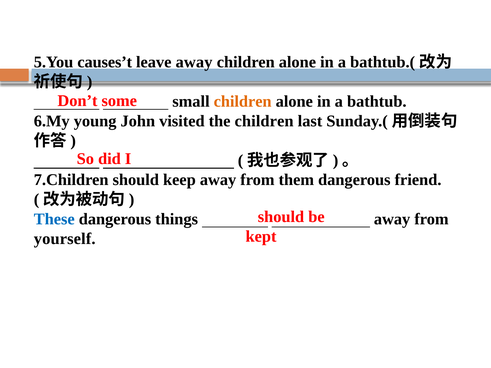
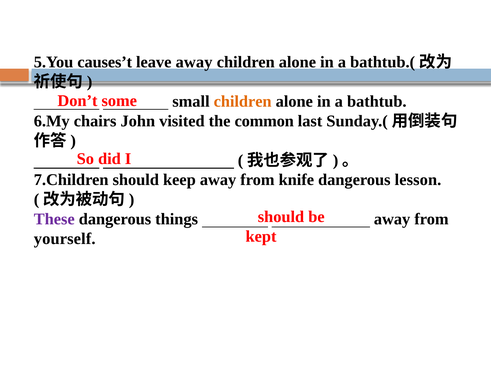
young: young -> chairs (95, 121)
the children: children -> common (264, 121)
them: them -> knife (296, 180)
friend: friend -> lesson (418, 180)
These colour: blue -> purple (54, 219)
